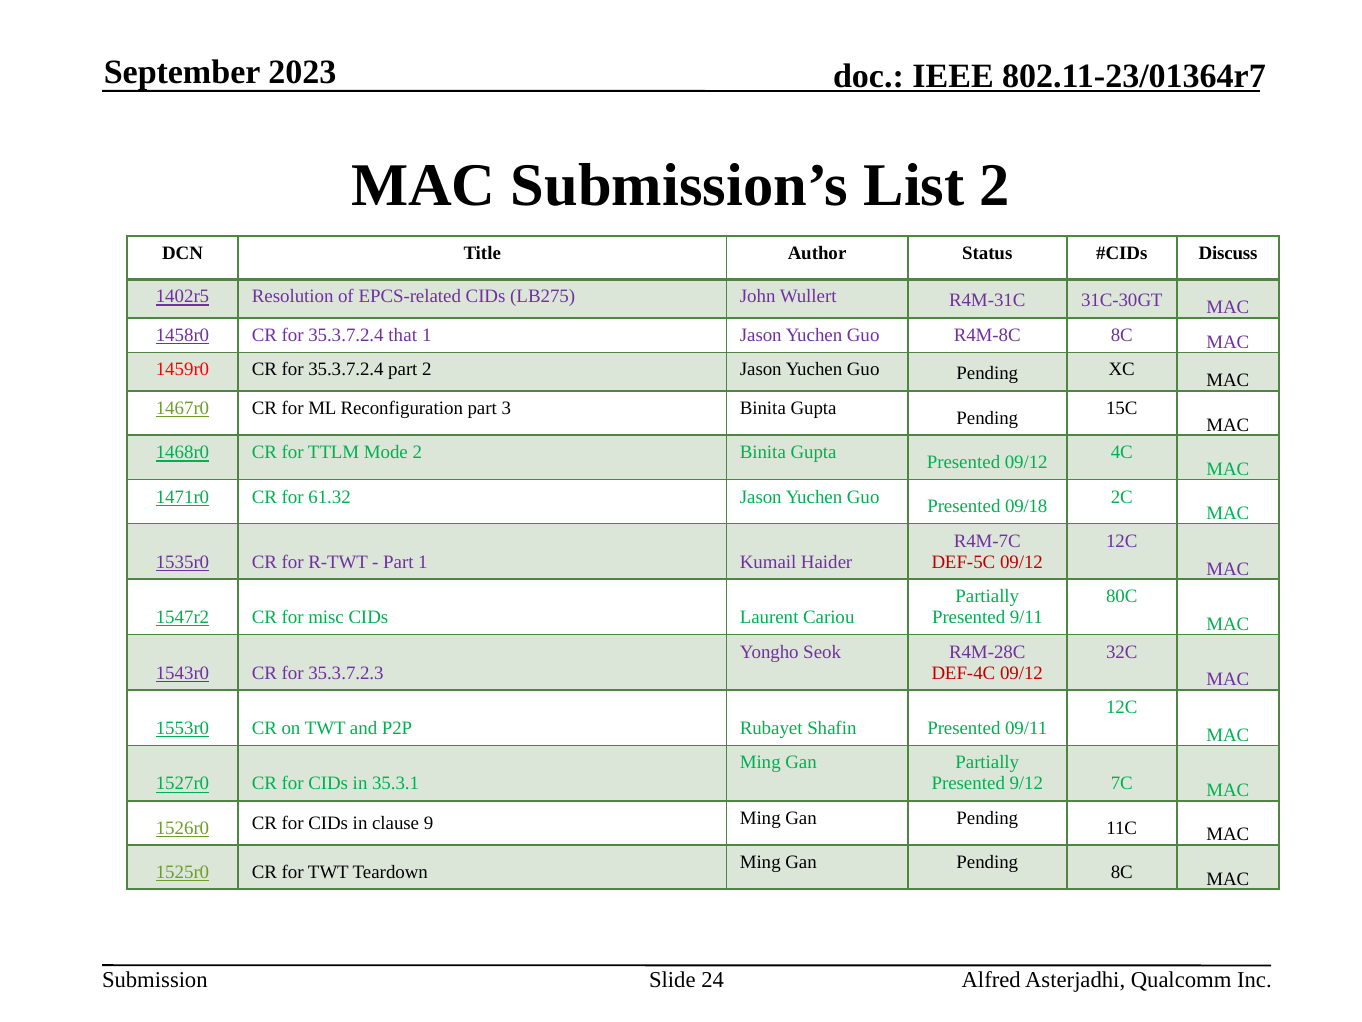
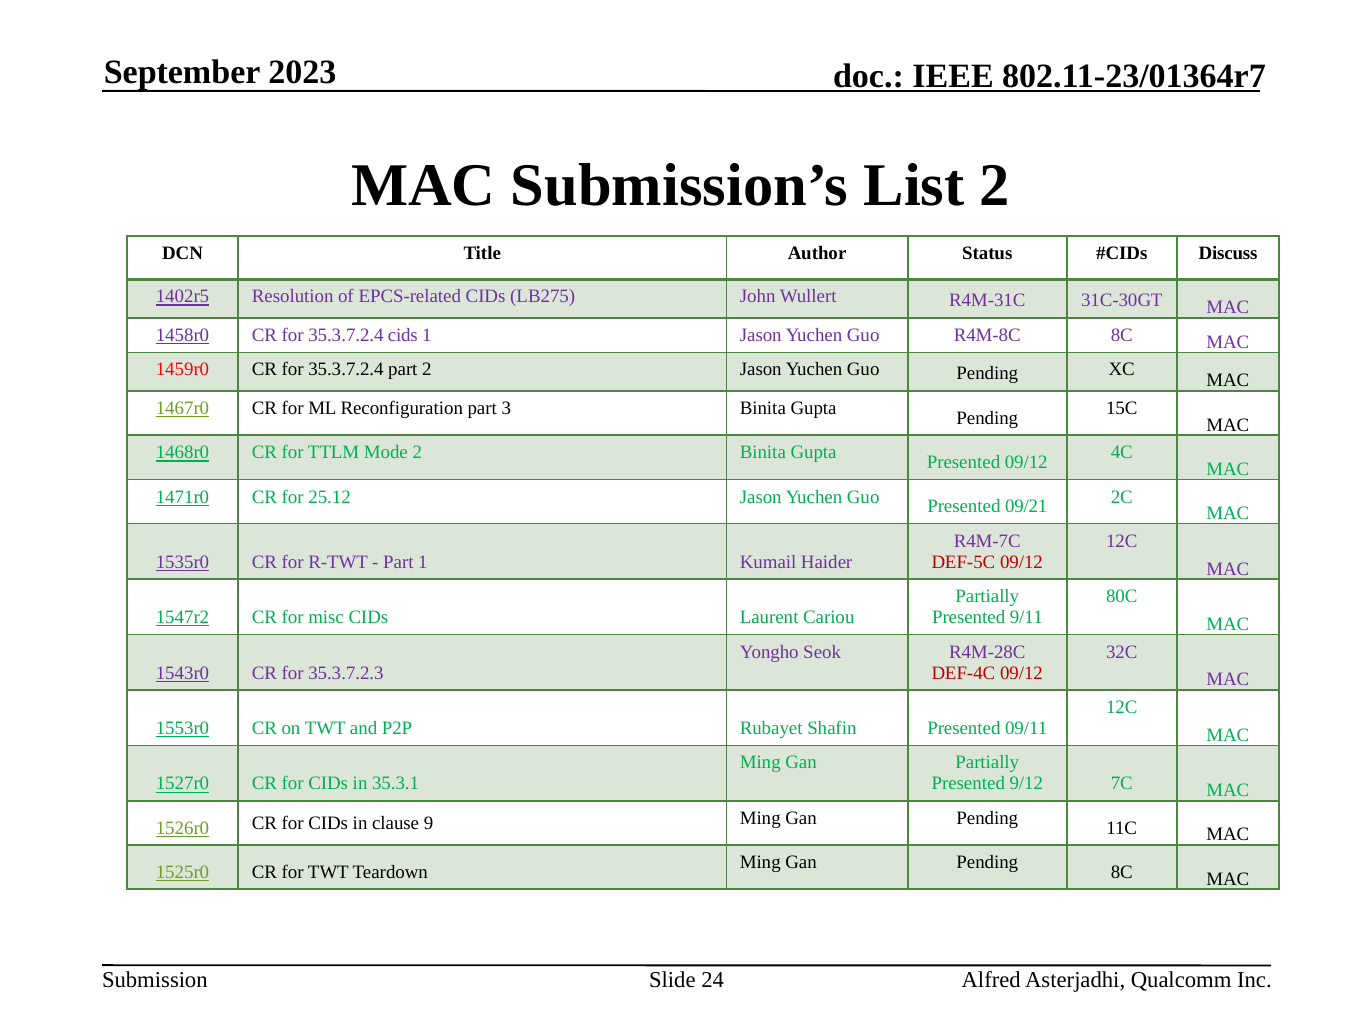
35.3.7.2.4 that: that -> cids (403, 335)
61.32: 61.32 -> 25.12 (330, 497)
09/18: 09/18 -> 09/21 (1026, 506)
